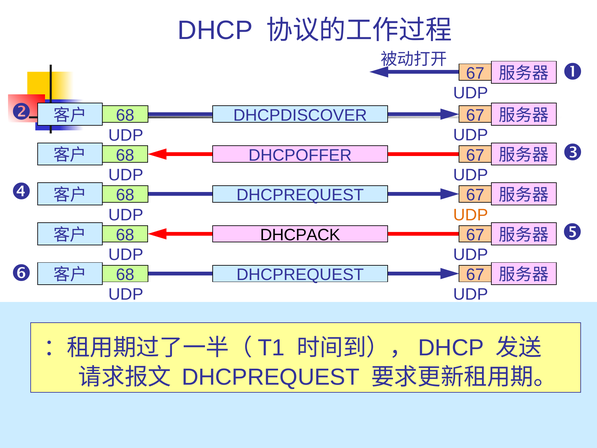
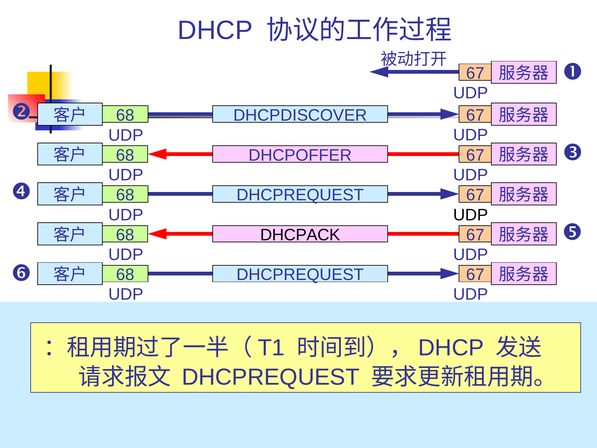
UDP colour: orange -> black (471, 215)
